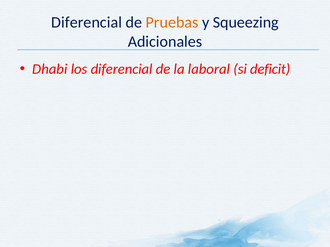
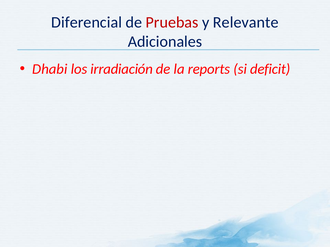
Pruebas colour: orange -> red (172, 22)
Squeezing: Squeezing -> Relevante (246, 22)
los diferencial: diferencial -> irradiación (122, 69)
laboral: laboral -> reports (209, 69)
